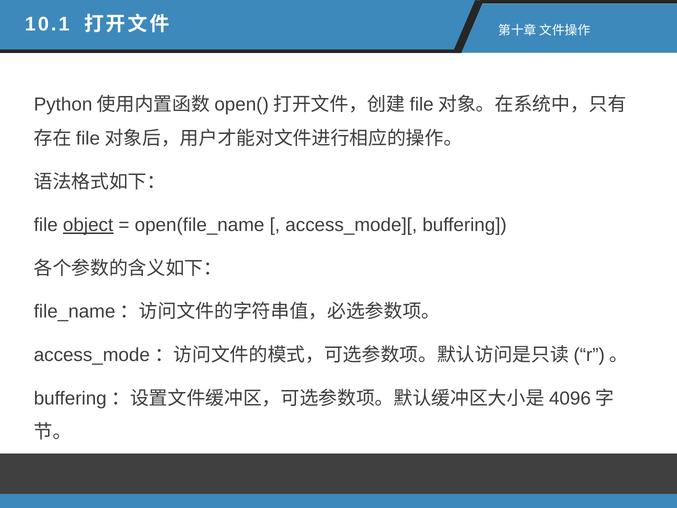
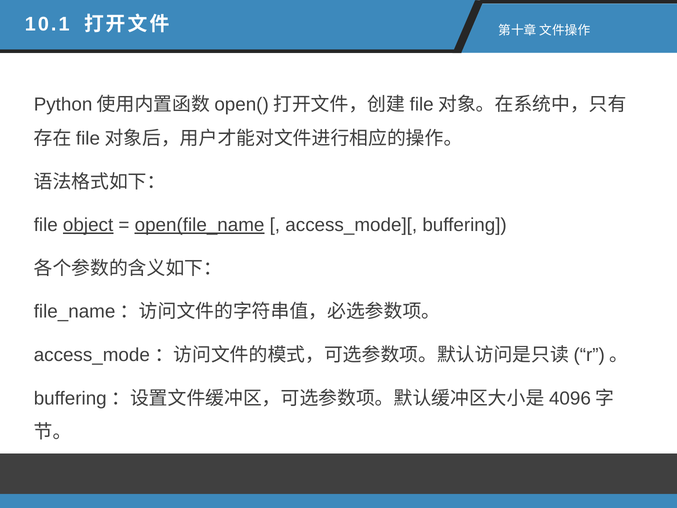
open(file_name underline: none -> present (200, 225)
